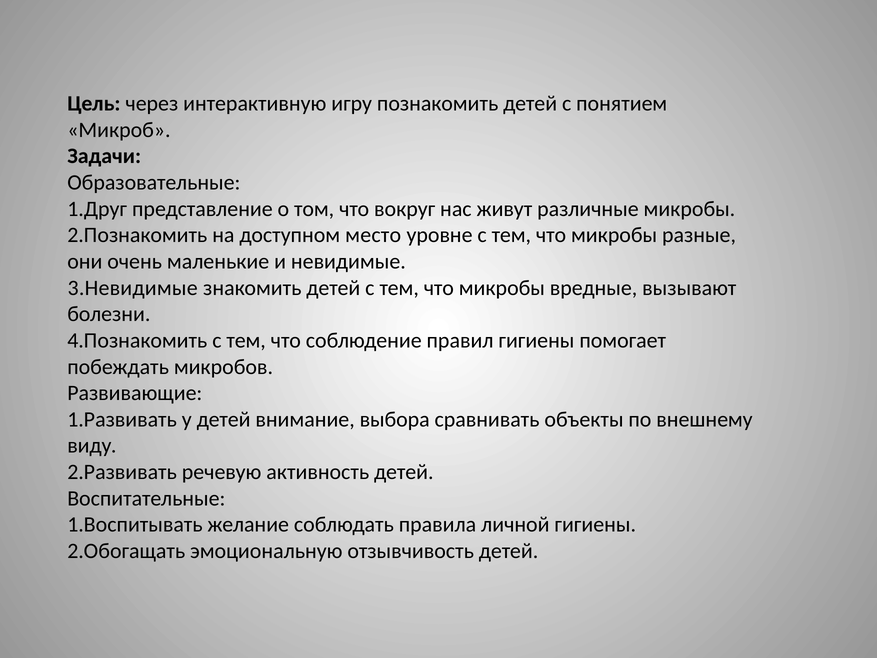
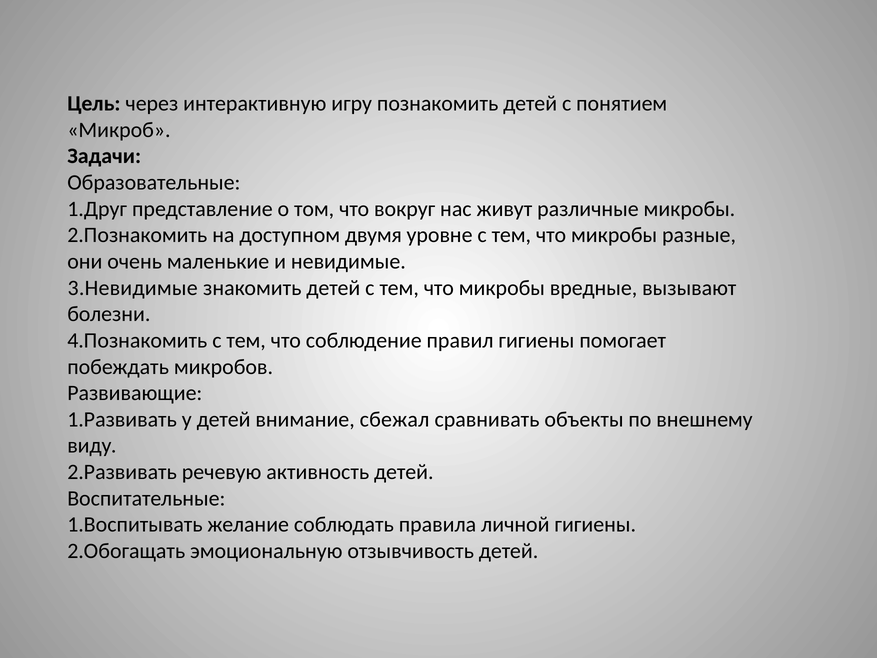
место: место -> двумя (373, 235)
выбора: выбора -> сбежал (395, 419)
